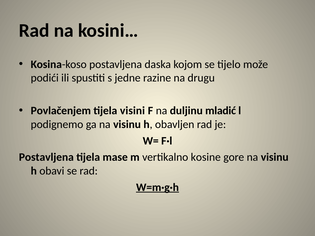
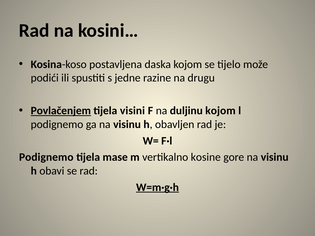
Povlačenjem underline: none -> present (61, 111)
duljinu mladić: mladić -> kojom (220, 111)
Postavljena: Postavljena -> Podignemo (46, 157)
